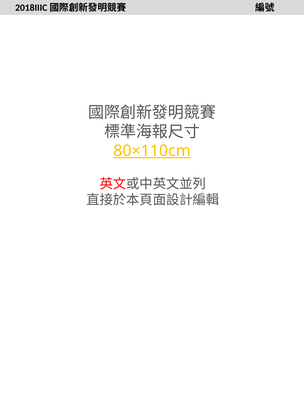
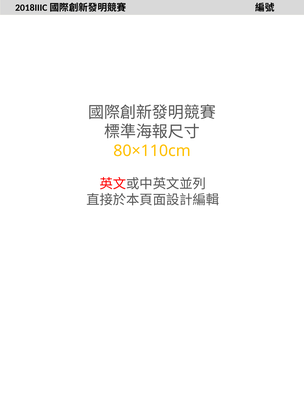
80×110cm underline: present -> none (152, 151)
